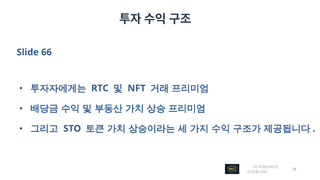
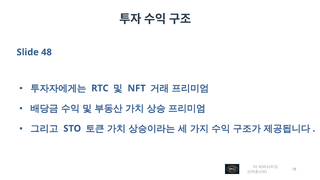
66: 66 -> 48 (47, 52)
